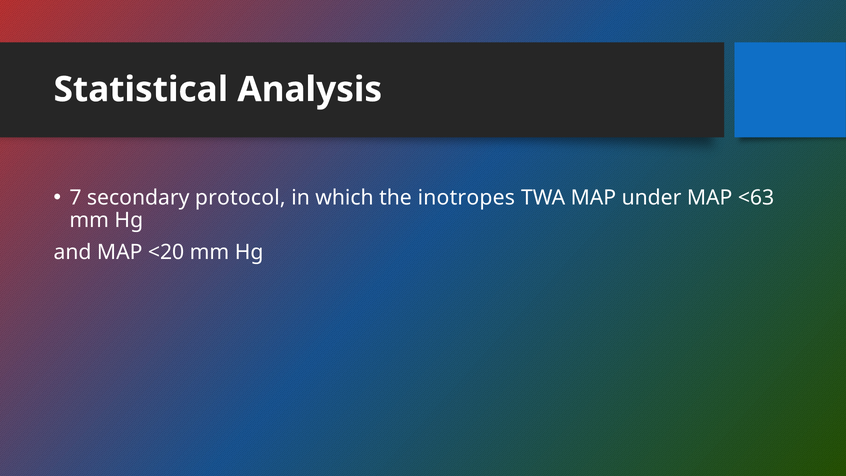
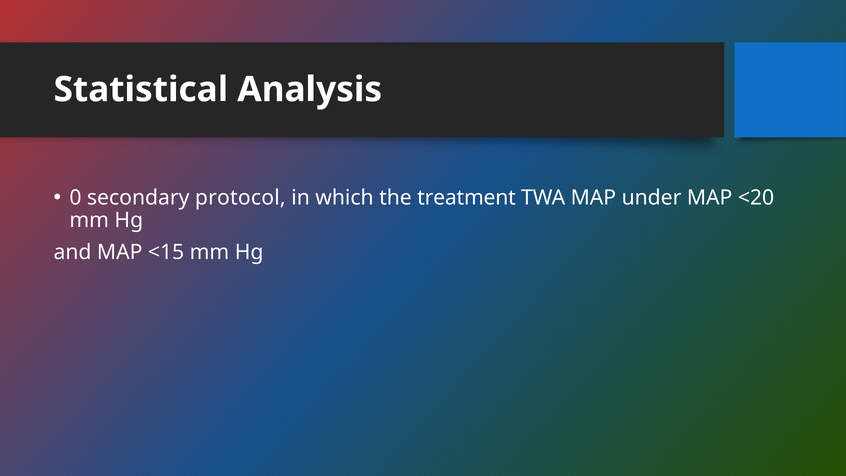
7: 7 -> 0 (75, 198)
inotropes: inotropes -> treatment (467, 198)
<63: <63 -> <20 (756, 198)
<20: <20 -> <15 (166, 252)
